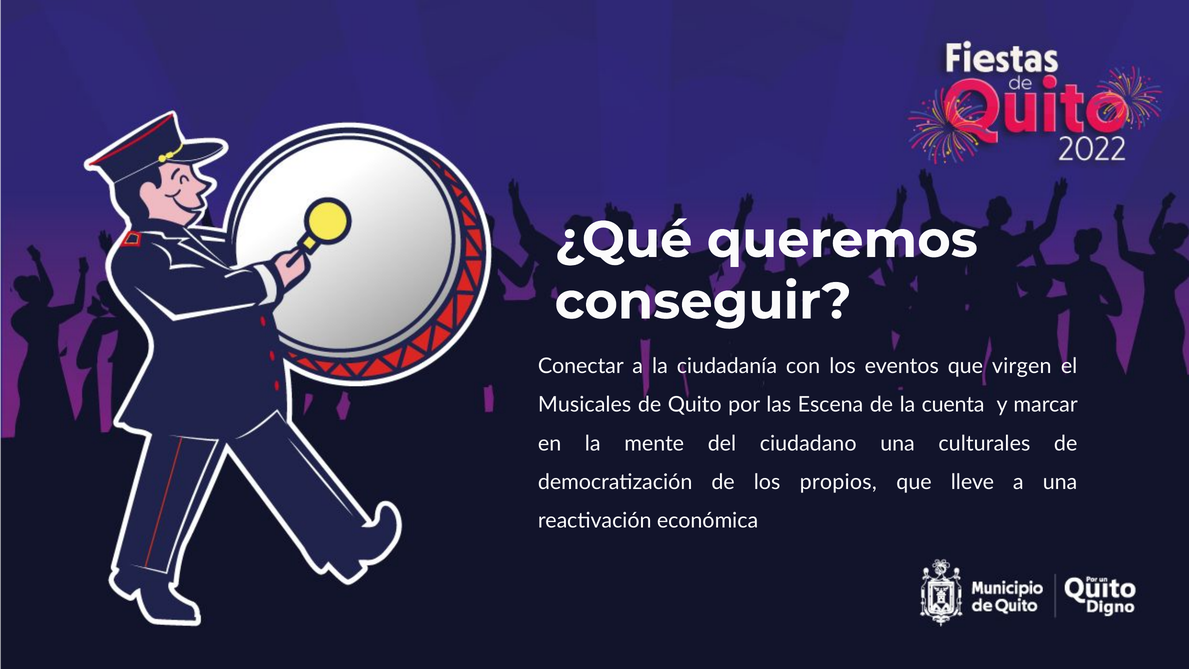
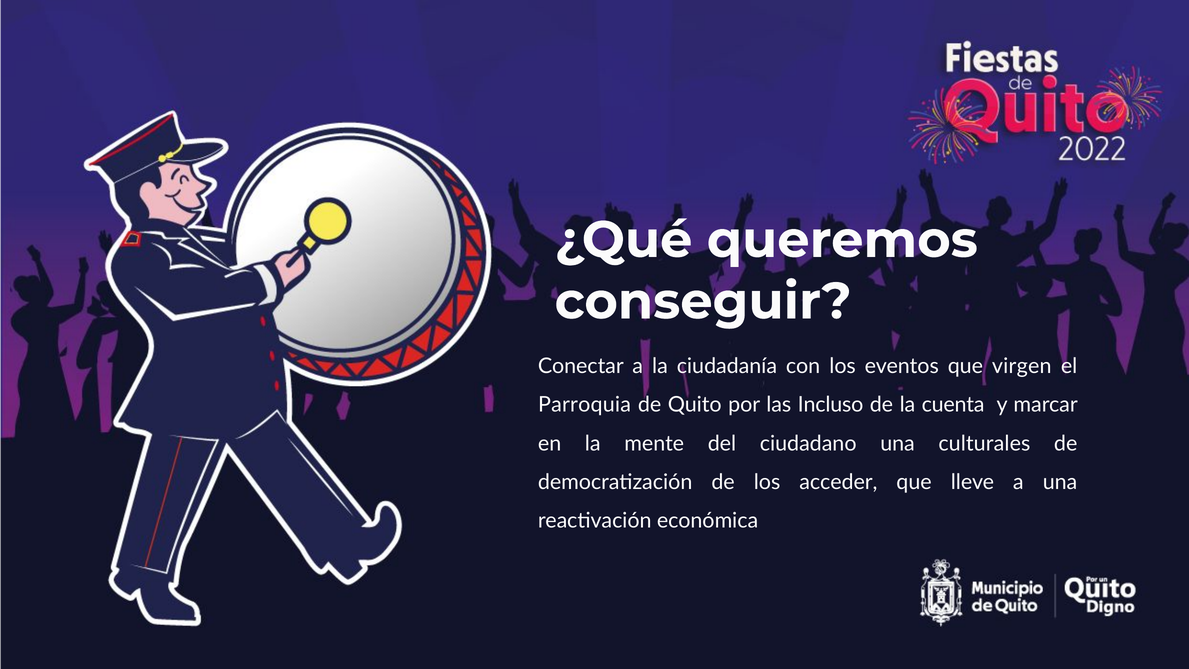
Musicales: Musicales -> Parroquia (585, 405)
Escena: Escena -> Incluso (831, 405)
propios: propios -> acceder (838, 482)
